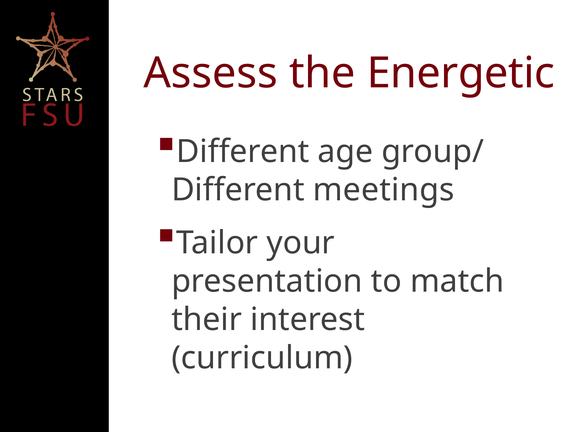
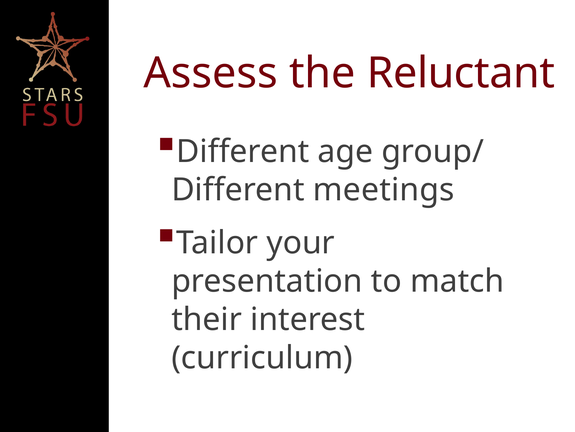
Energetic: Energetic -> Reluctant (461, 73)
